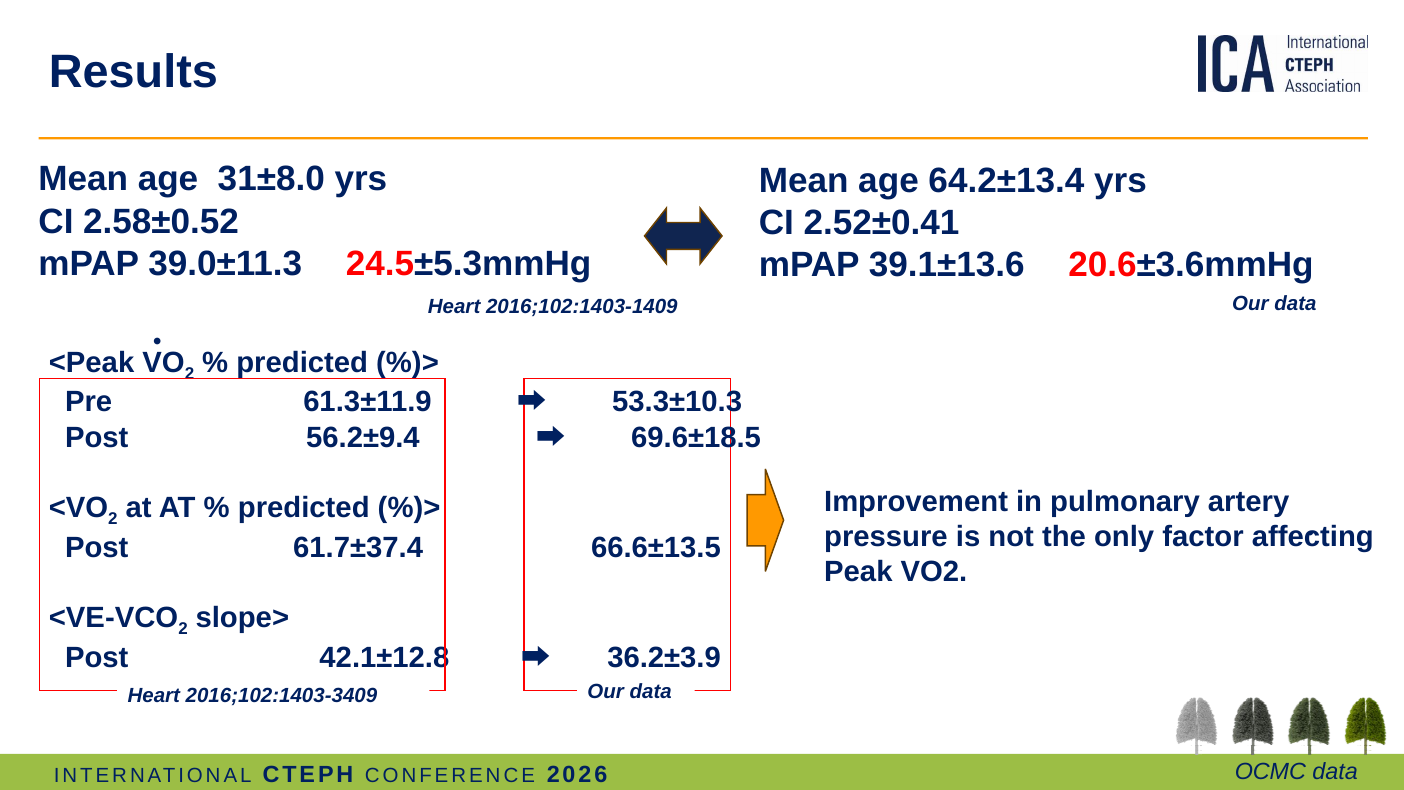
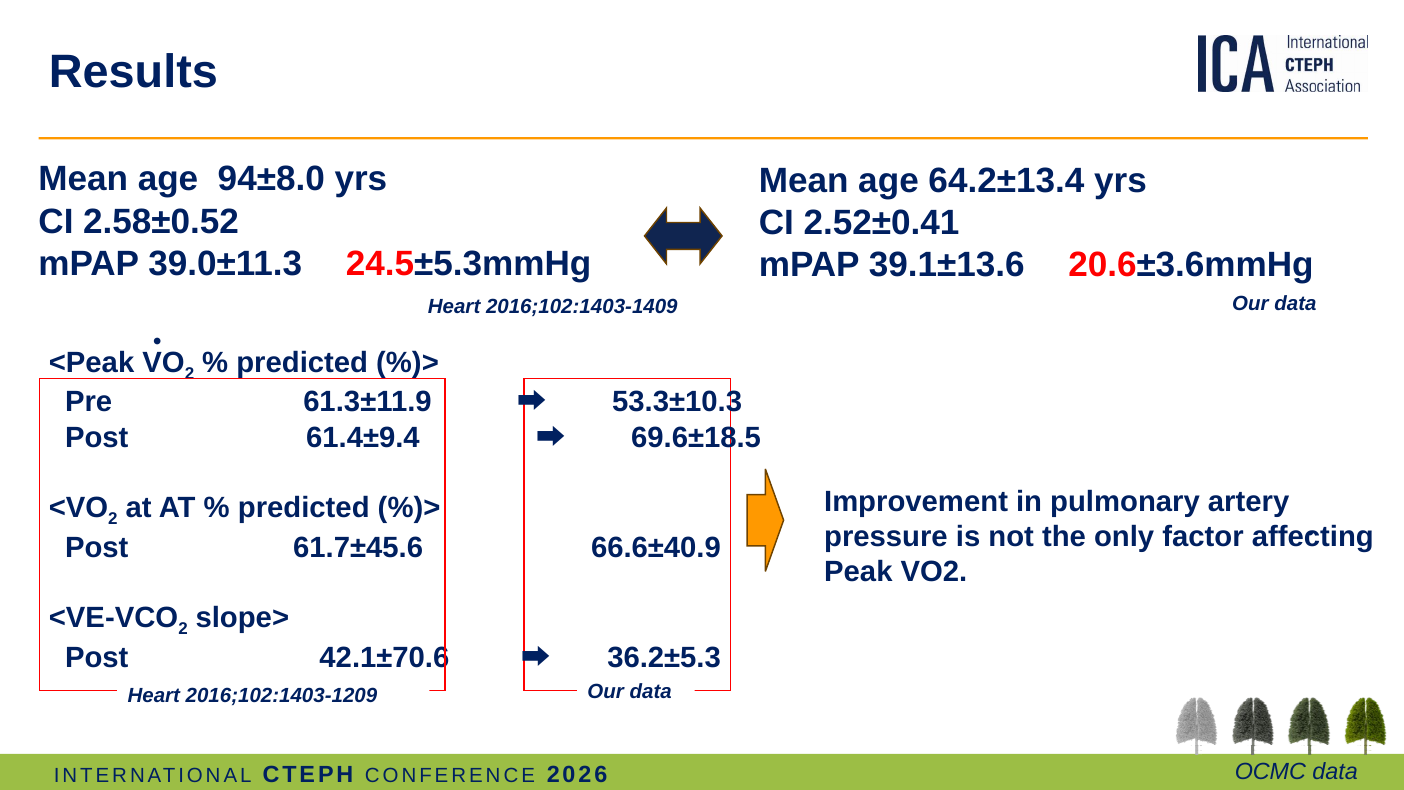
31±8.0: 31±8.0 -> 94±8.0 (271, 179)
56.2±9.4: 56.2±9.4 -> 61.4±9.4 (363, 437)
61.7±37.4: 61.7±37.4 -> 61.7±45.6 (358, 547)
66.6±13.5: 66.6±13.5 -> 66.6±40.9 (656, 547)
42.1±12.8: 42.1±12.8 -> 42.1±70.6 (384, 658)
36.2±3.9: 36.2±3.9 -> 36.2±5.3 (664, 658)
2016;102:1403-3409: 2016;102:1403-3409 -> 2016;102:1403-1209 (281, 695)
